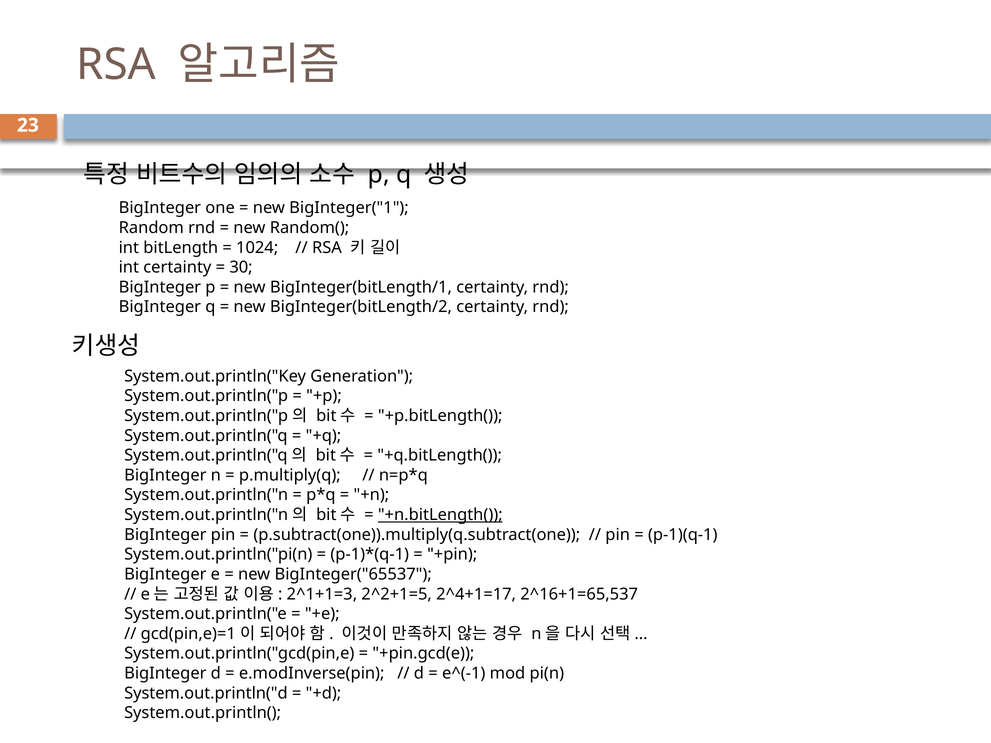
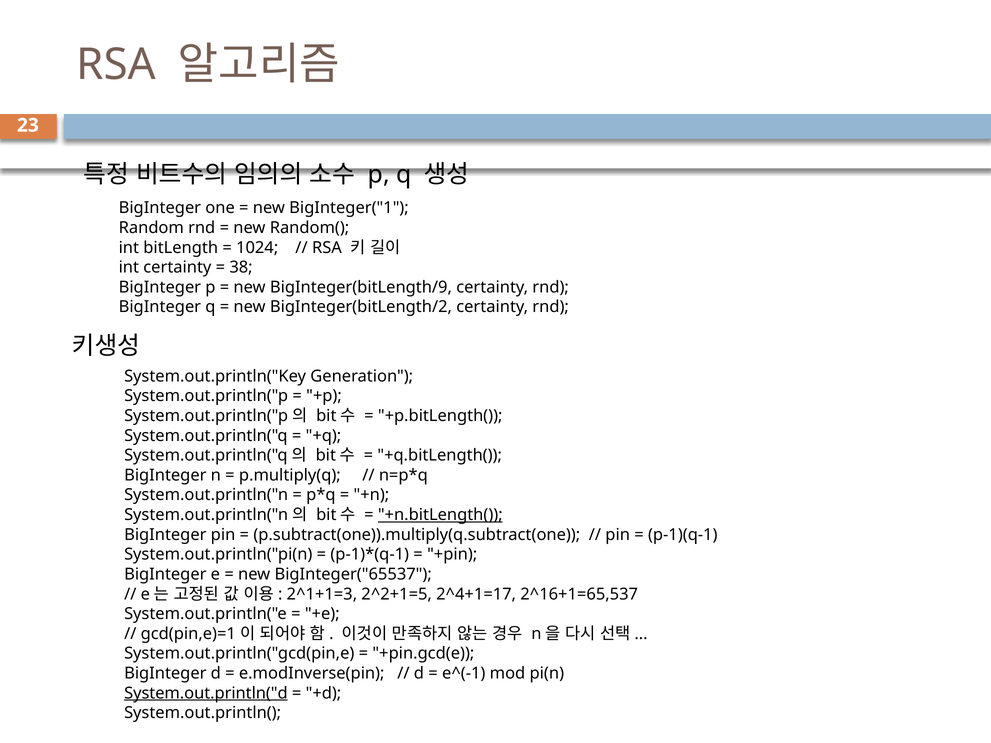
30: 30 -> 38 (241, 267)
BigInteger(bitLength/1: BigInteger(bitLength/1 -> BigInteger(bitLength/9 (361, 287)
System.out.println("d underline: none -> present (206, 693)
